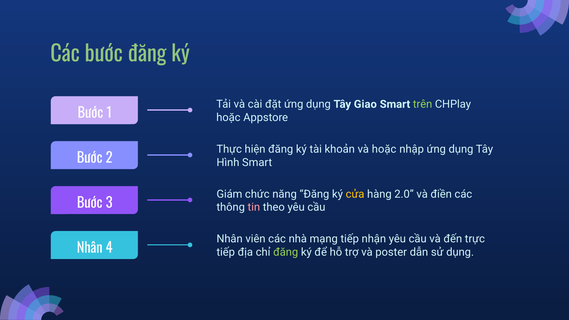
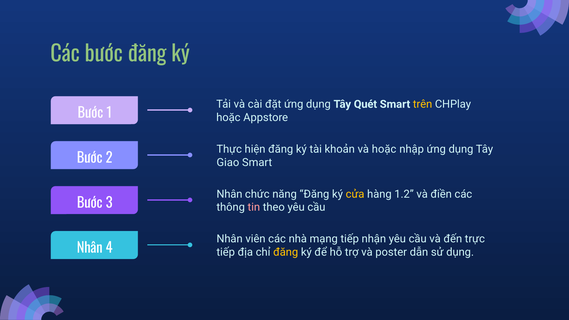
Giao: Giao -> Quét (365, 104)
trên colour: light green -> yellow (423, 104)
Hình: Hình -> Giao (228, 162)
Giám: Giám -> Nhân (229, 194)
2.0: 2.0 -> 1.2 (404, 194)
đăng colour: light green -> yellow (286, 252)
